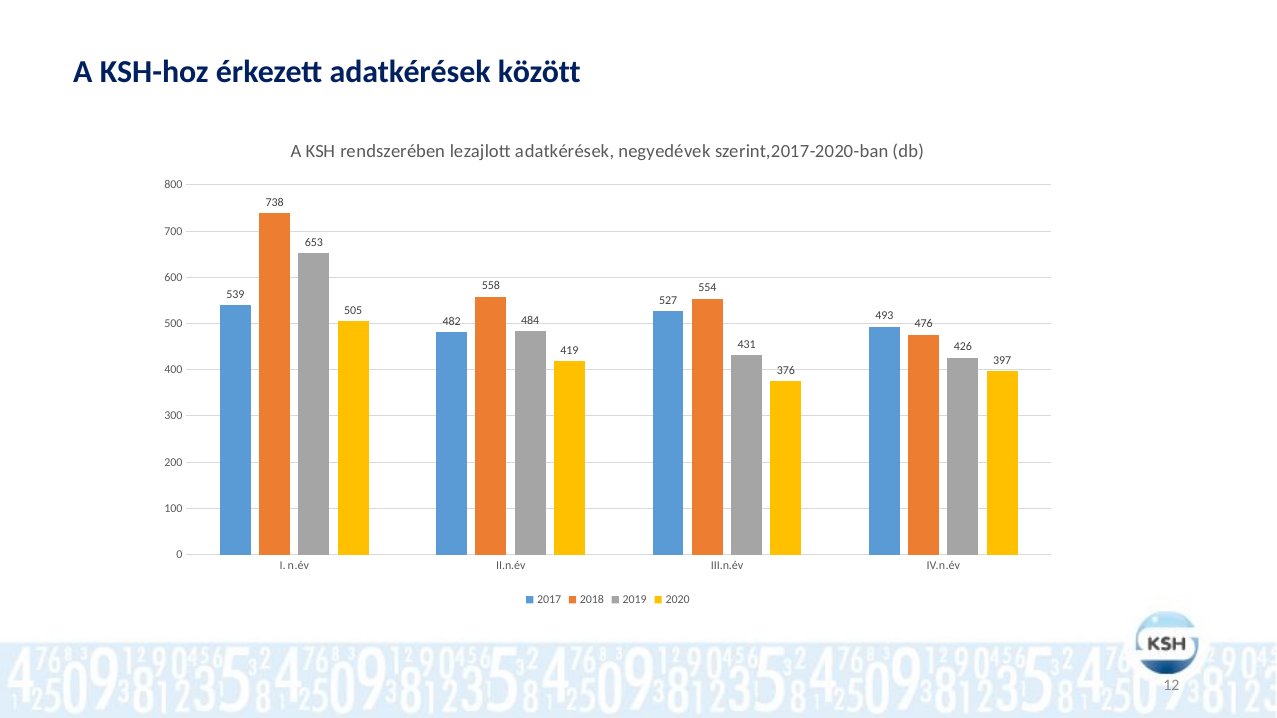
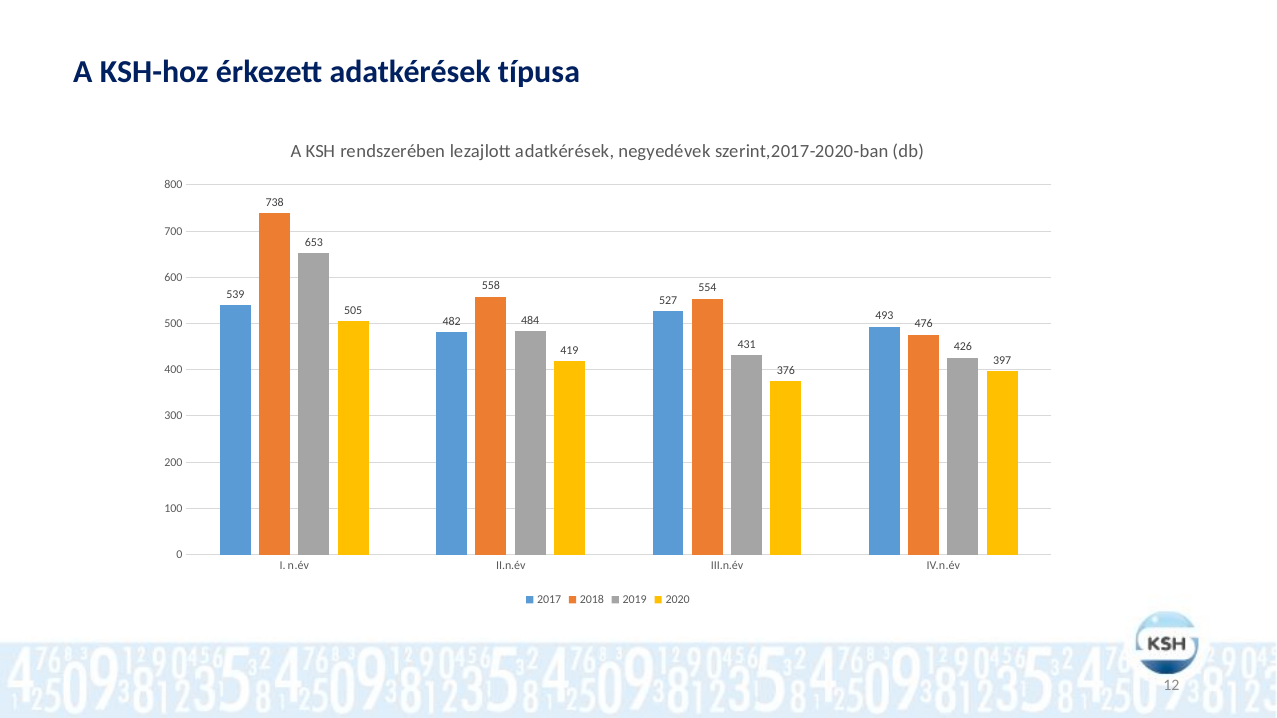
között: között -> típusa (539, 72)
